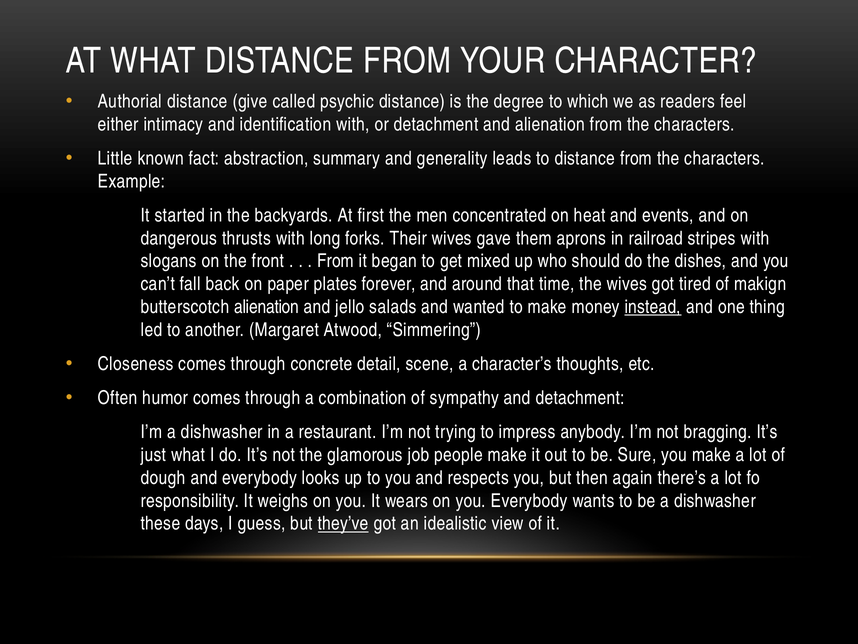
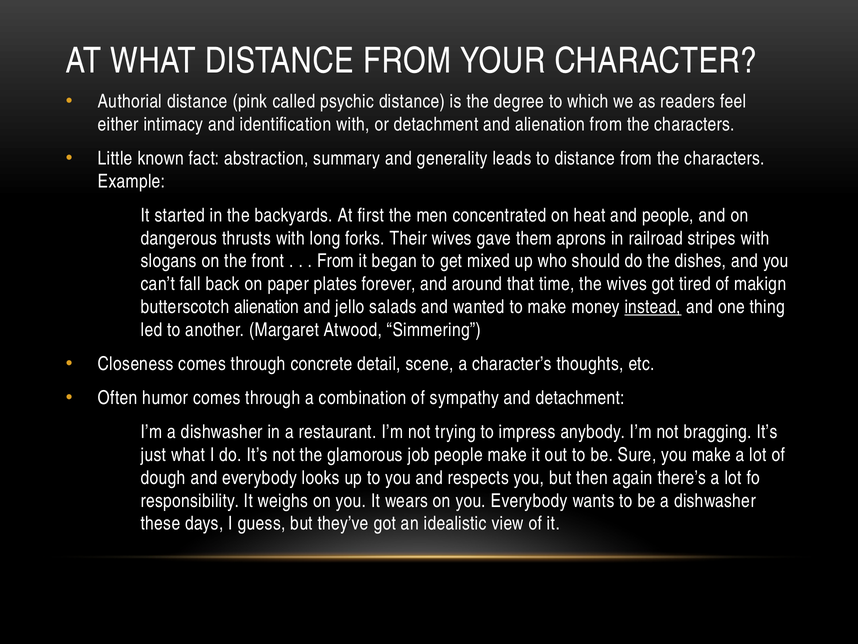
give: give -> pink (250, 101)
and events: events -> people (668, 215)
they’ve underline: present -> none (343, 523)
